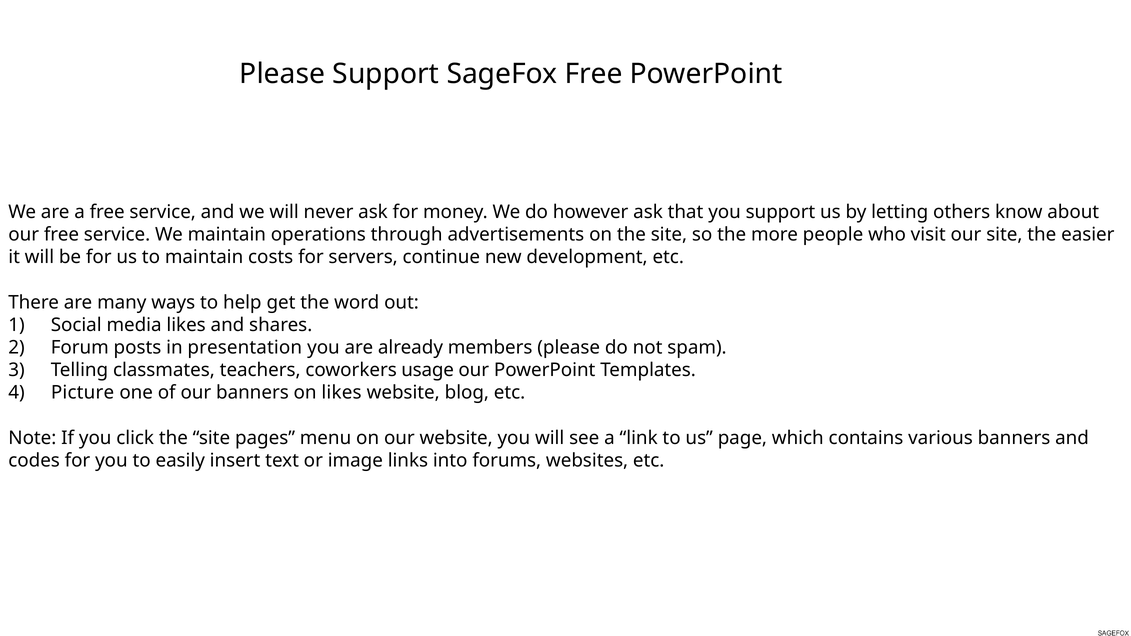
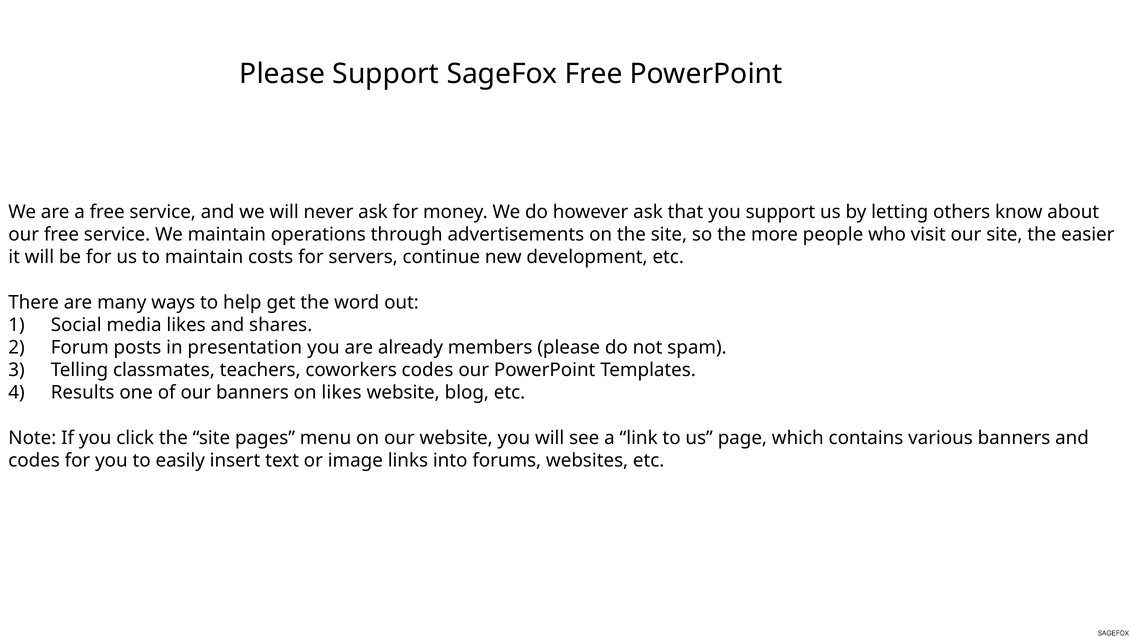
coworkers usage: usage -> codes (428, 370)
Picture: Picture -> Results (83, 393)
